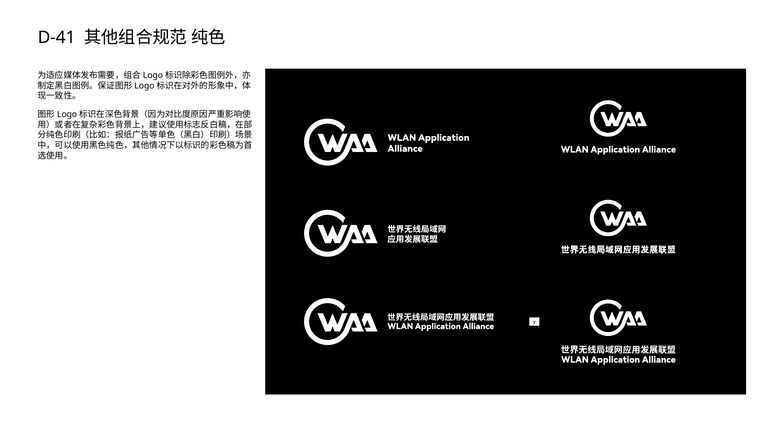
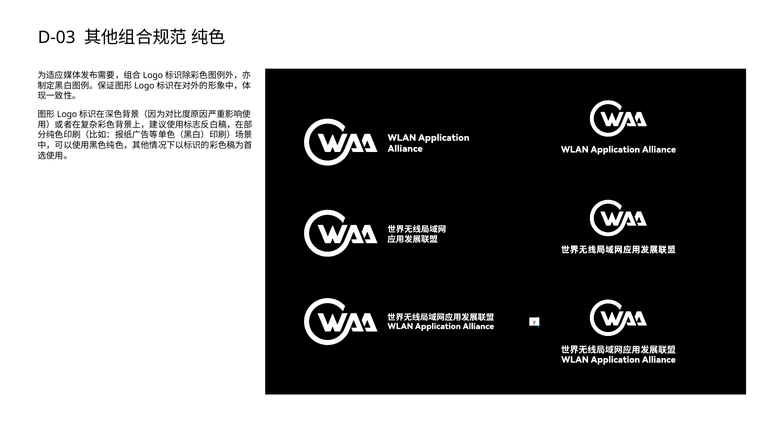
D-41: D-41 -> D-03 (57, 38)
